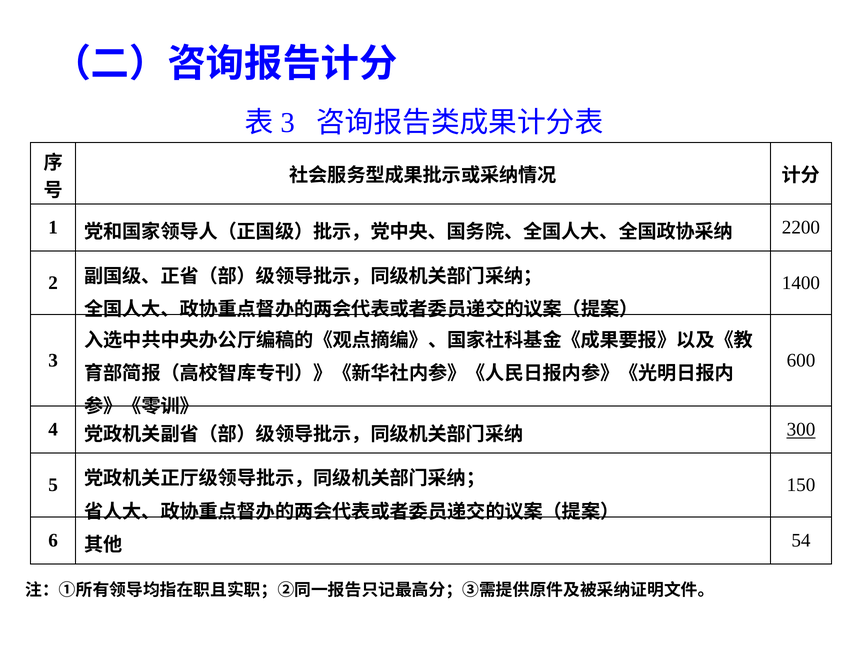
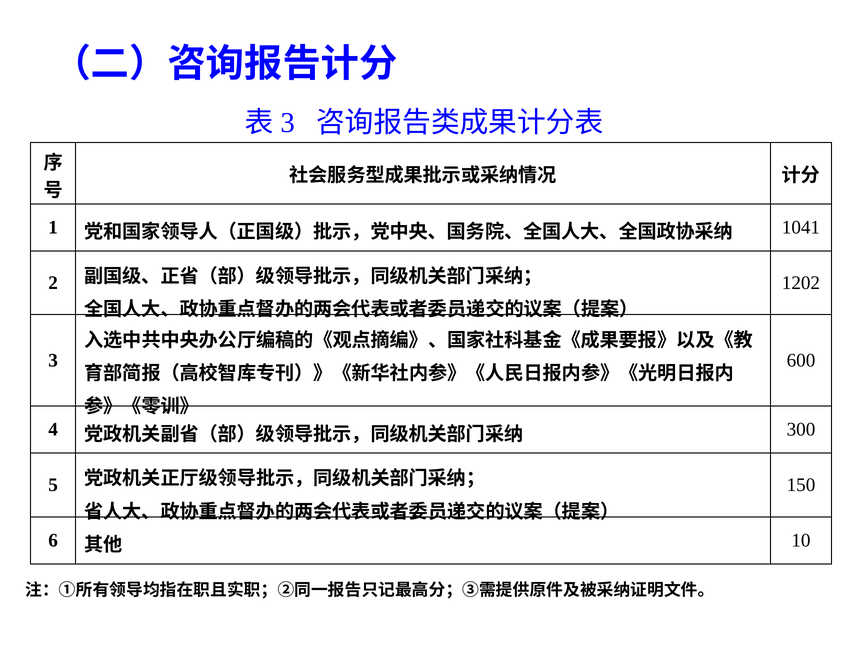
2200: 2200 -> 1041 (801, 227)
1400: 1400 -> 1202 (801, 283)
300 underline: present -> none (801, 429)
54: 54 -> 10 (801, 540)
